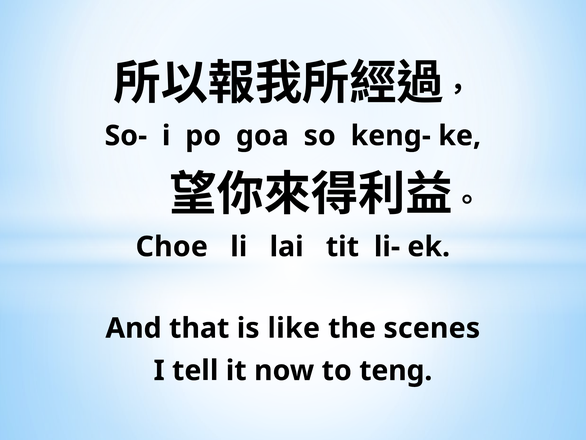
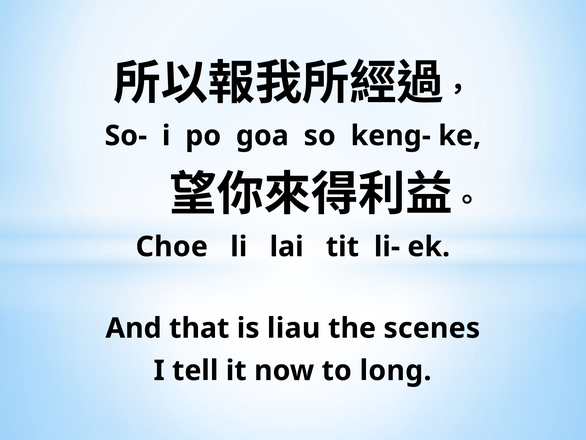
like: like -> liau (294, 328)
teng: teng -> long (396, 370)
